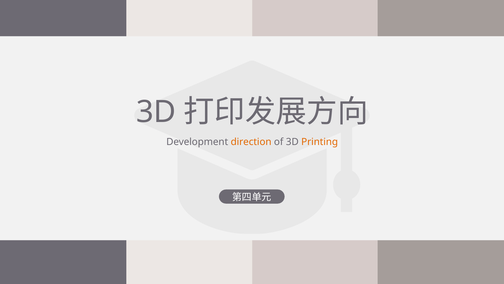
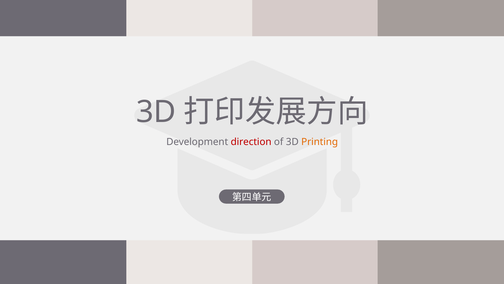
direction colour: orange -> red (251, 142)
